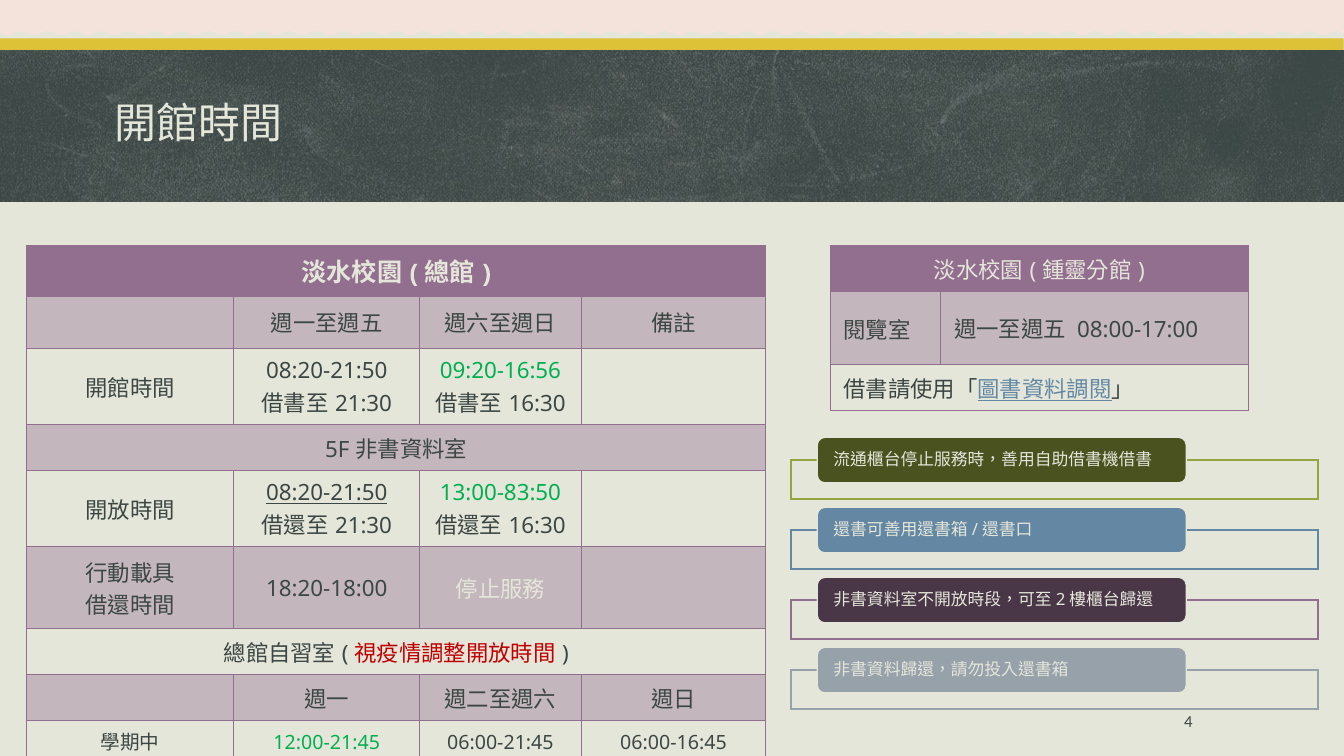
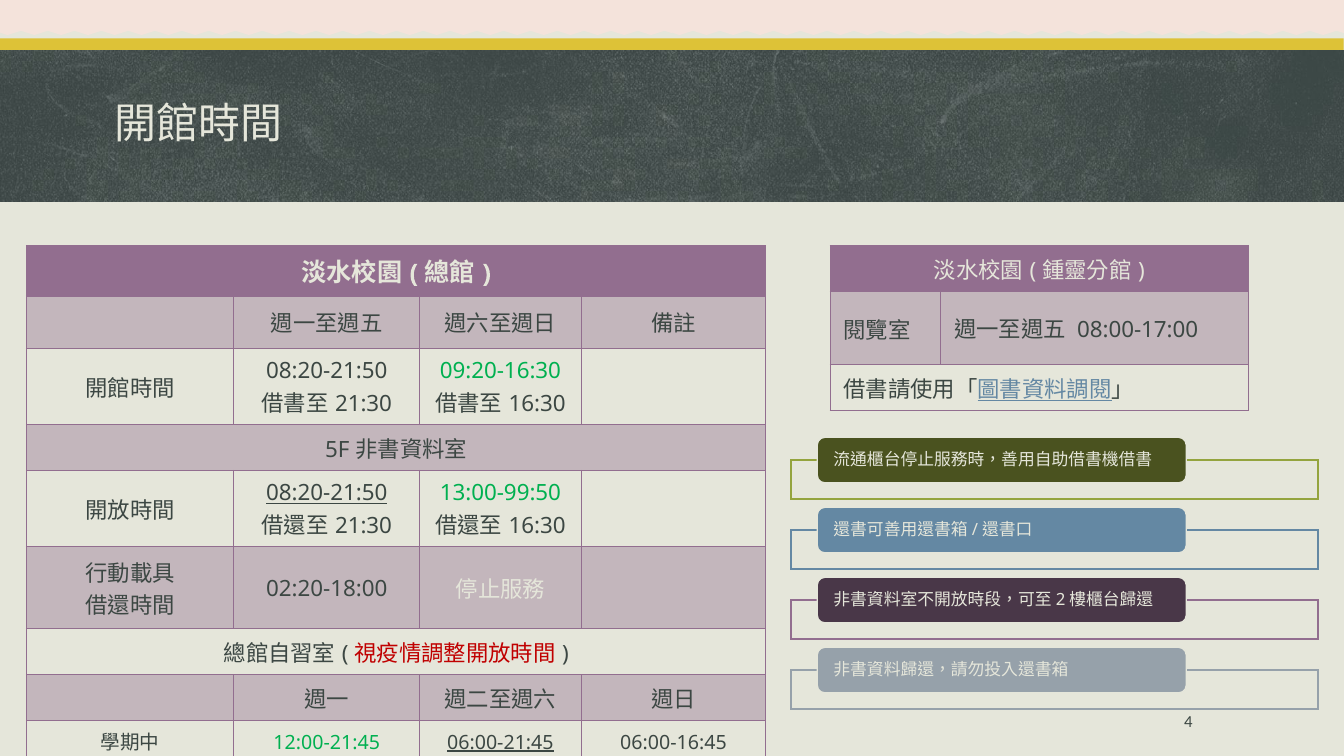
09:20-16:56: 09:20-16:56 -> 09:20-16:30 (500, 371)
13:00-83:50: 13:00-83:50 -> 13:00-99:50 (500, 494)
18:20-18:00: 18:20-18:00 -> 02:20-18:00 (327, 589)
06:00-21:45 underline: none -> present (500, 743)
